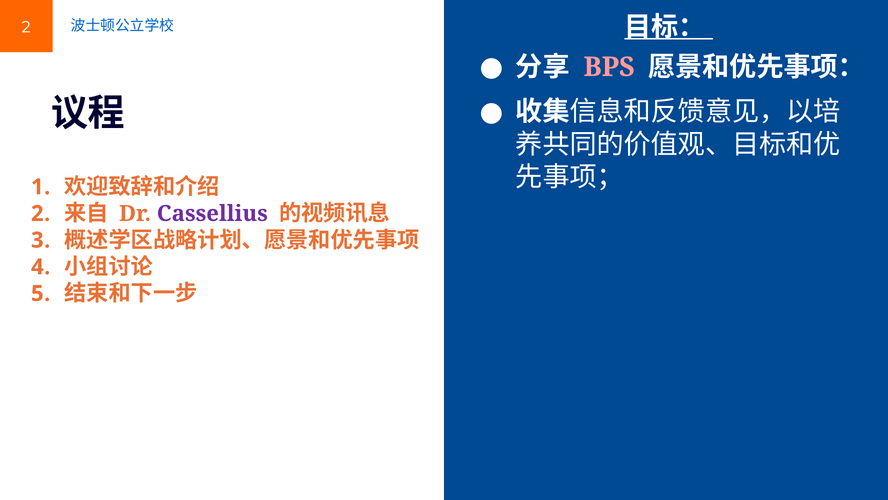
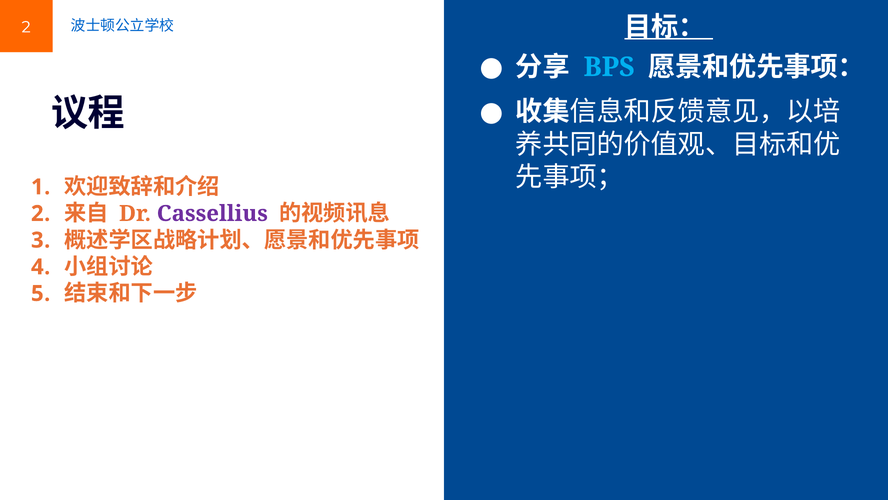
BPS colour: pink -> light blue (609, 67)
